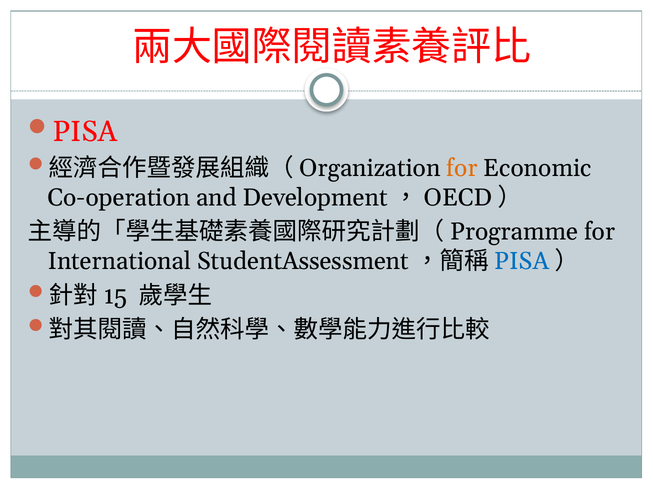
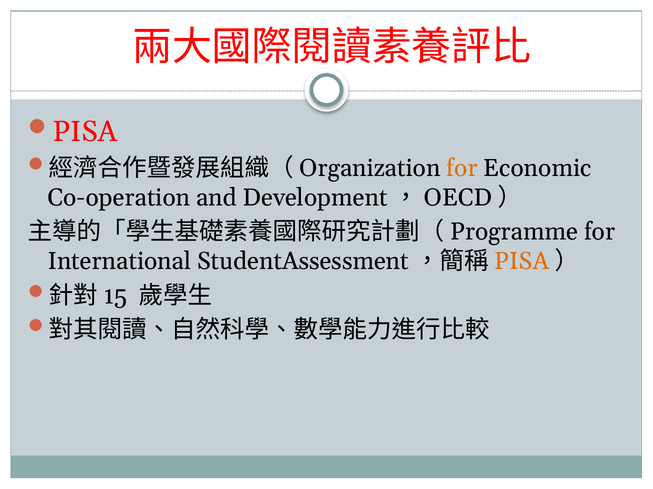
PISA colour: blue -> orange (522, 262)
